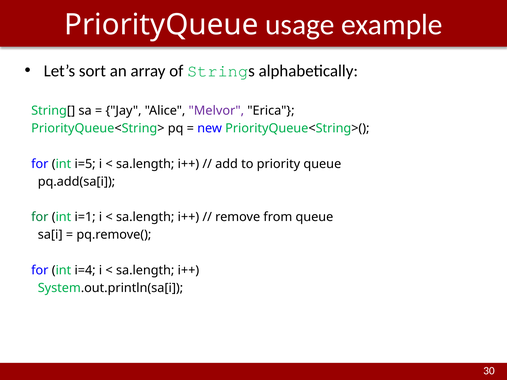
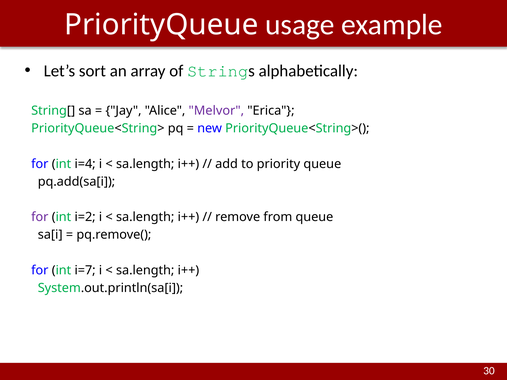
i=5: i=5 -> i=4 (85, 164)
for colour: green -> purple (40, 217)
i=1: i=1 -> i=2 (85, 217)
i=4: i=4 -> i=7 (85, 270)
